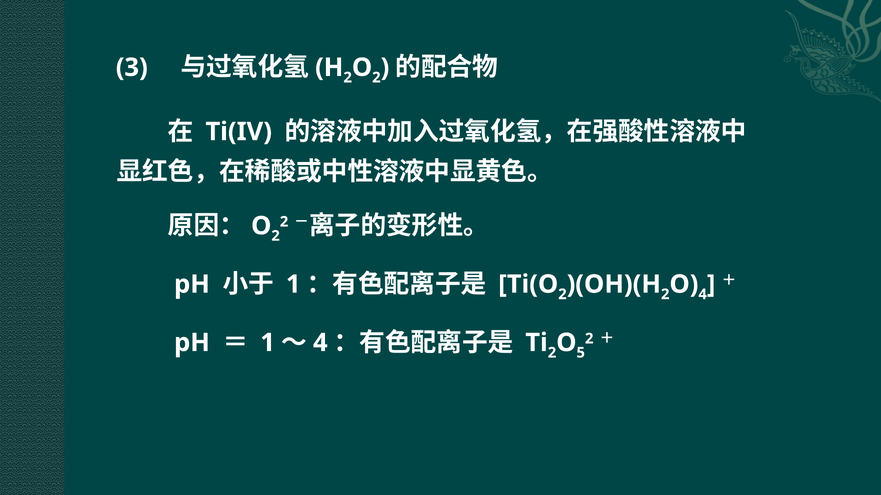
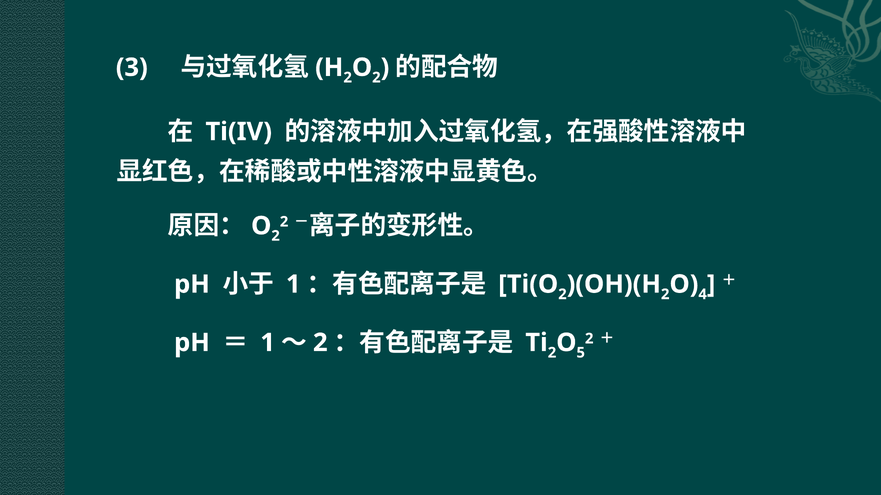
4: 4 -> 2 (320, 343)
